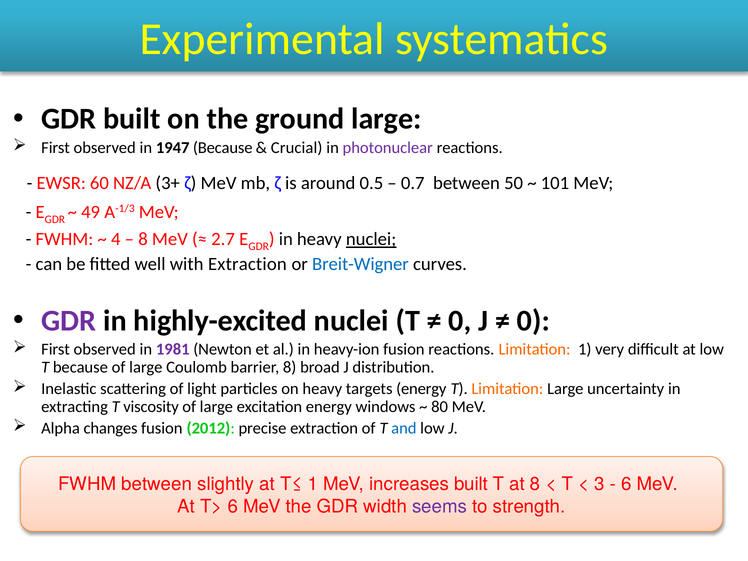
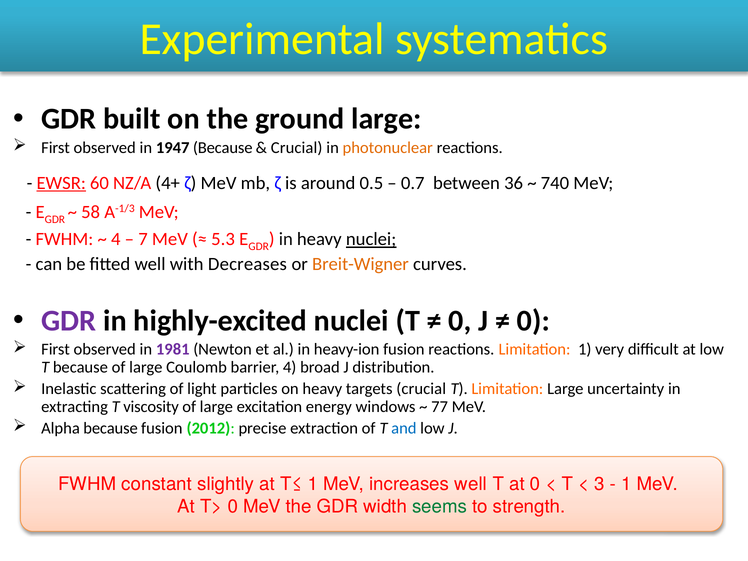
photonuclear colour: purple -> orange (388, 148)
EWSR underline: none -> present (61, 183)
3+: 3+ -> 4+ (168, 183)
50: 50 -> 36 (514, 183)
101: 101 -> 740 (555, 183)
49: 49 -> 58 (91, 212)
8: 8 -> 7 (143, 239)
2.7: 2.7 -> 5.3 (223, 239)
with Extraction: Extraction -> Decreases (247, 264)
Breit-Wigner colour: blue -> orange (360, 264)
barrier 8: 8 -> 4 (290, 367)
targets energy: energy -> crucial (421, 389)
80: 80 -> 77 (440, 407)
Alpha changes: changes -> because (111, 428)
FWHM between: between -> constant (157, 484)
increases built: built -> well (471, 484)
at 8: 8 -> 0 (535, 484)
6: 6 -> 1 (626, 484)
T> 6: 6 -> 0 (233, 506)
seems colour: purple -> green (440, 506)
